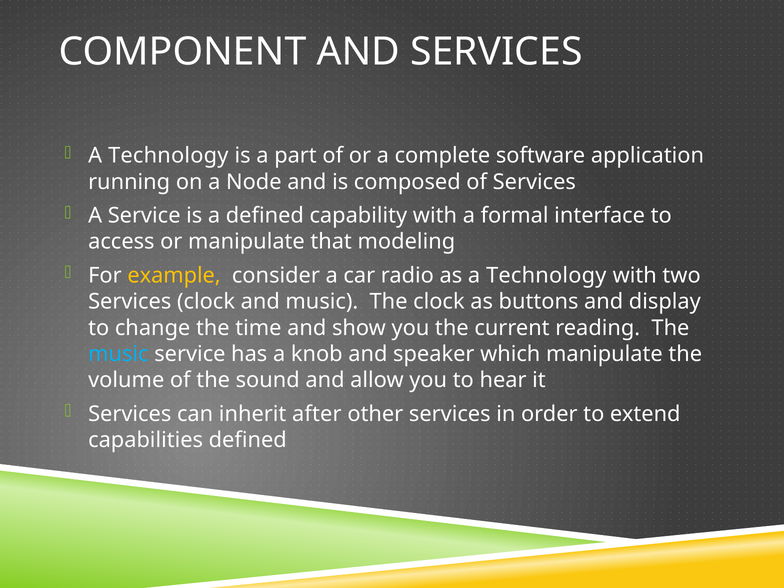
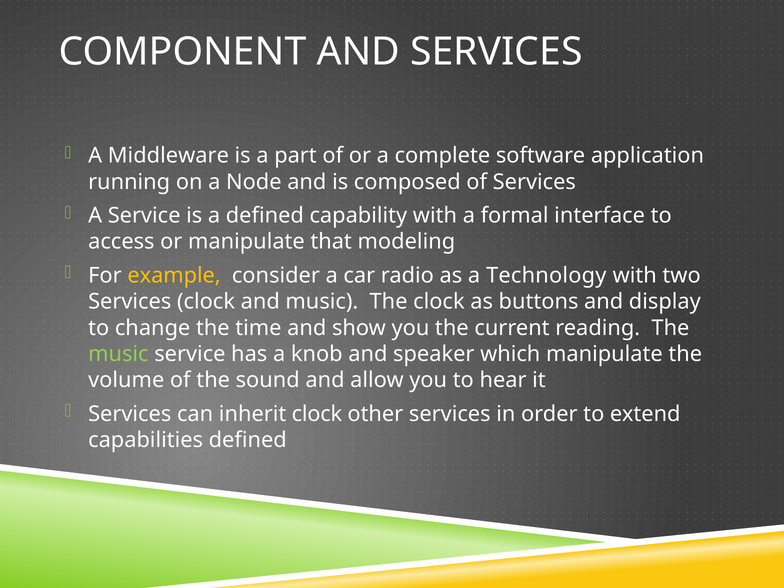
Technology: Technology -> Middleware (168, 156)
music colour: light blue -> light green (118, 354)
inherit after: after -> clock (317, 414)
